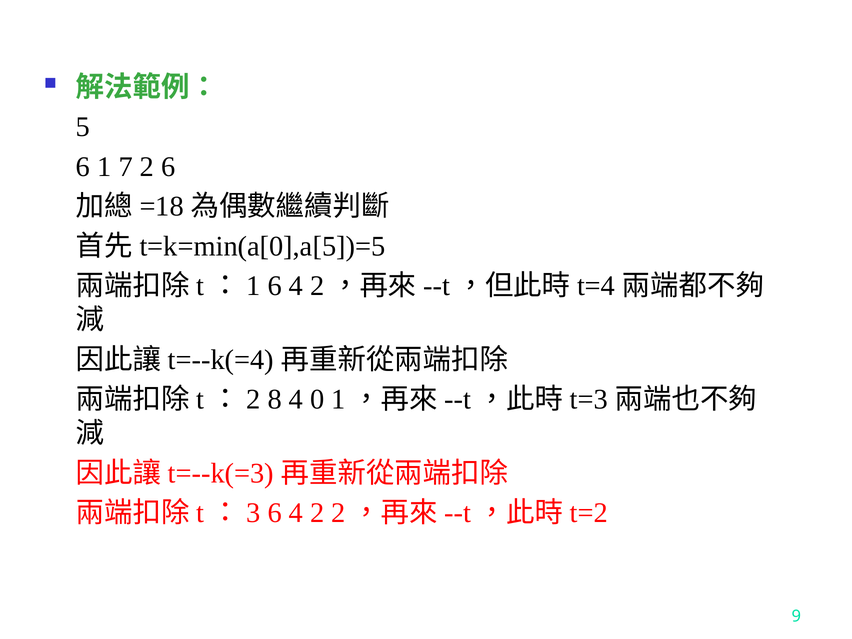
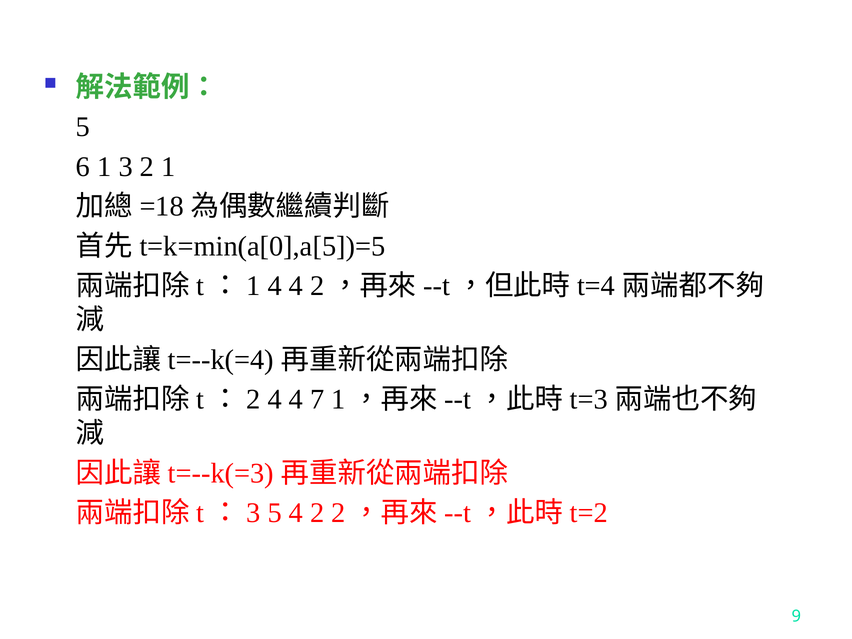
7: 7 -> 3 (126, 167)
2 6: 6 -> 1 (168, 167)
6: 6 -> 4 (275, 286)
8: 8 -> 4 (275, 400)
0: 0 -> 7 (317, 400)
6: 6 -> 5 (275, 513)
